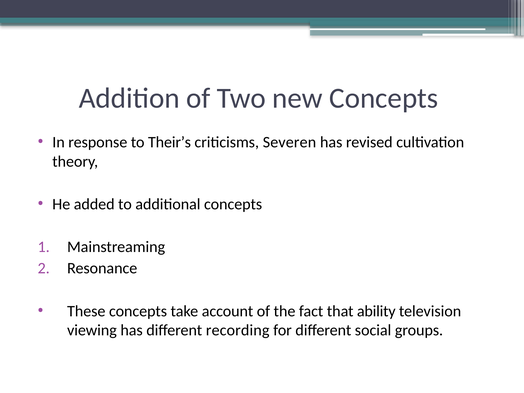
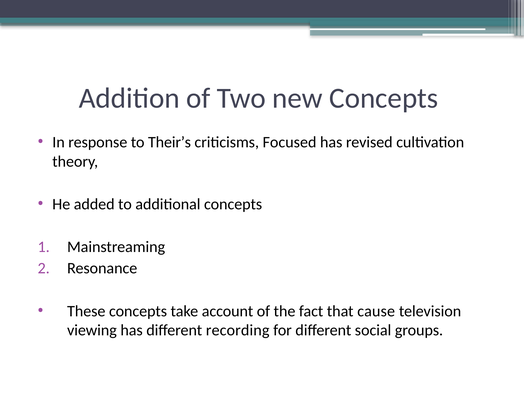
Severen: Severen -> Focused (290, 142)
ability: ability -> cause (376, 311)
